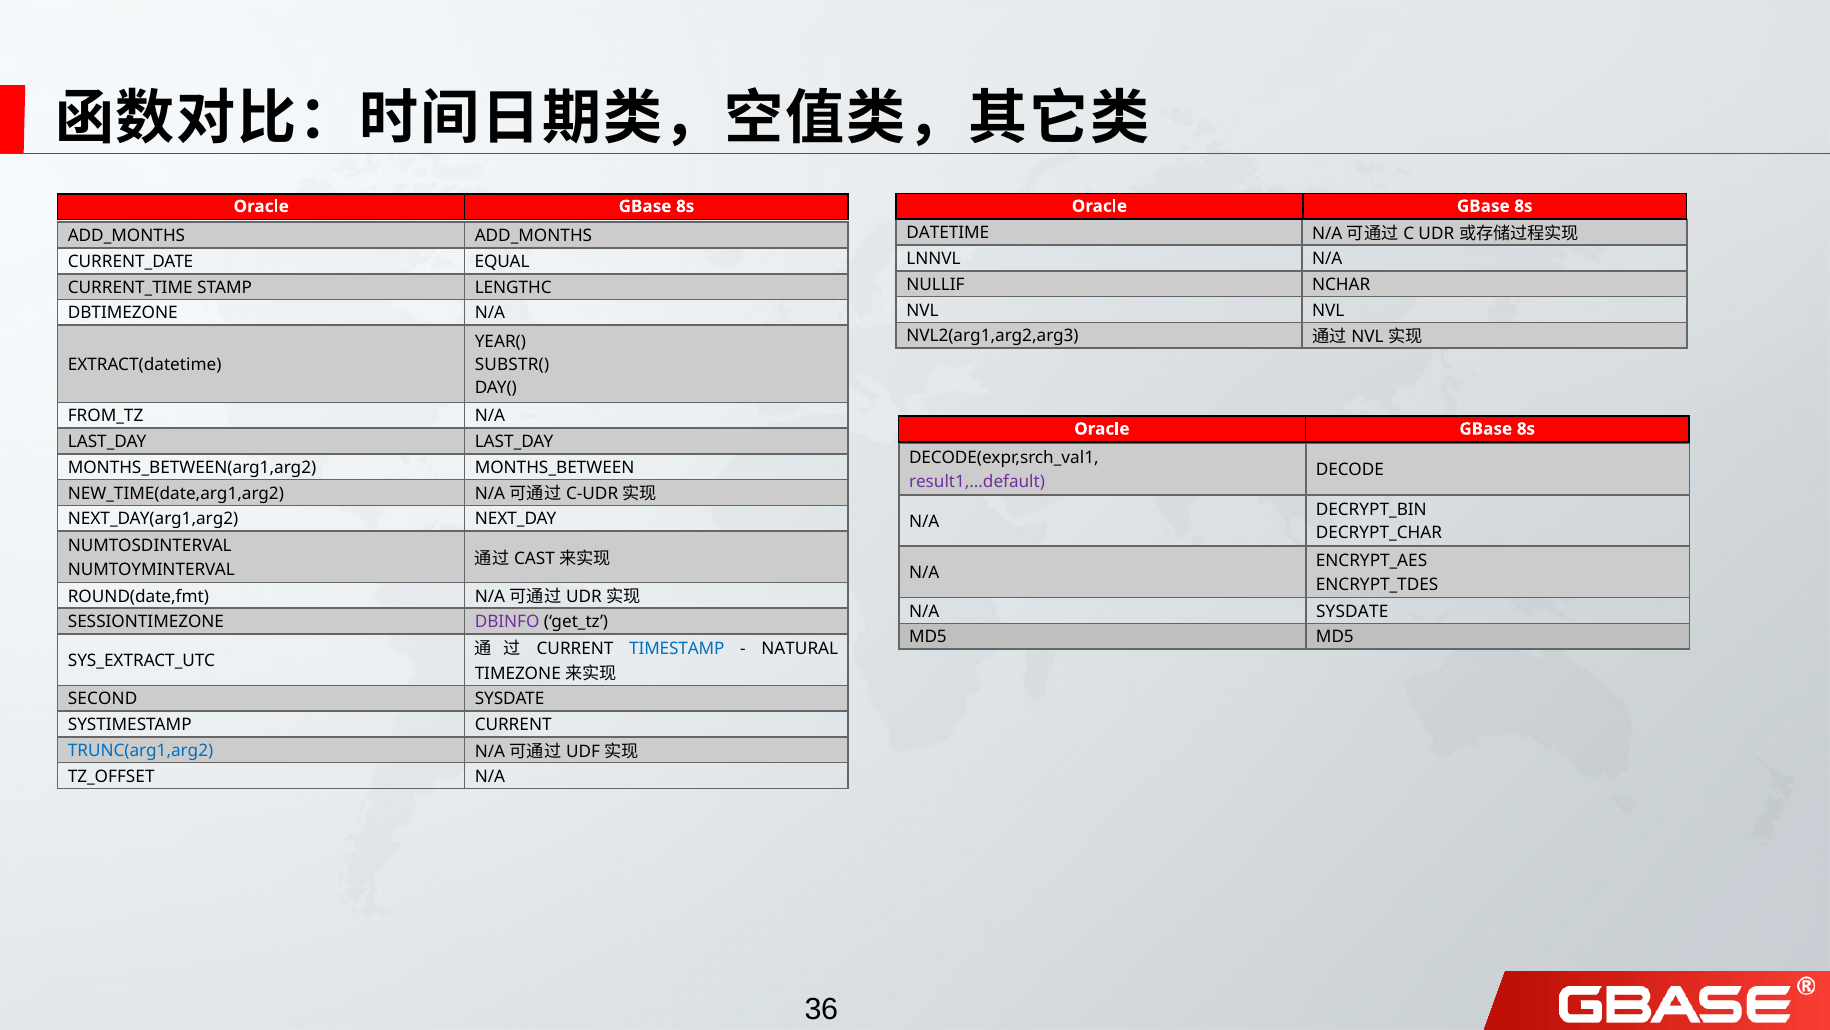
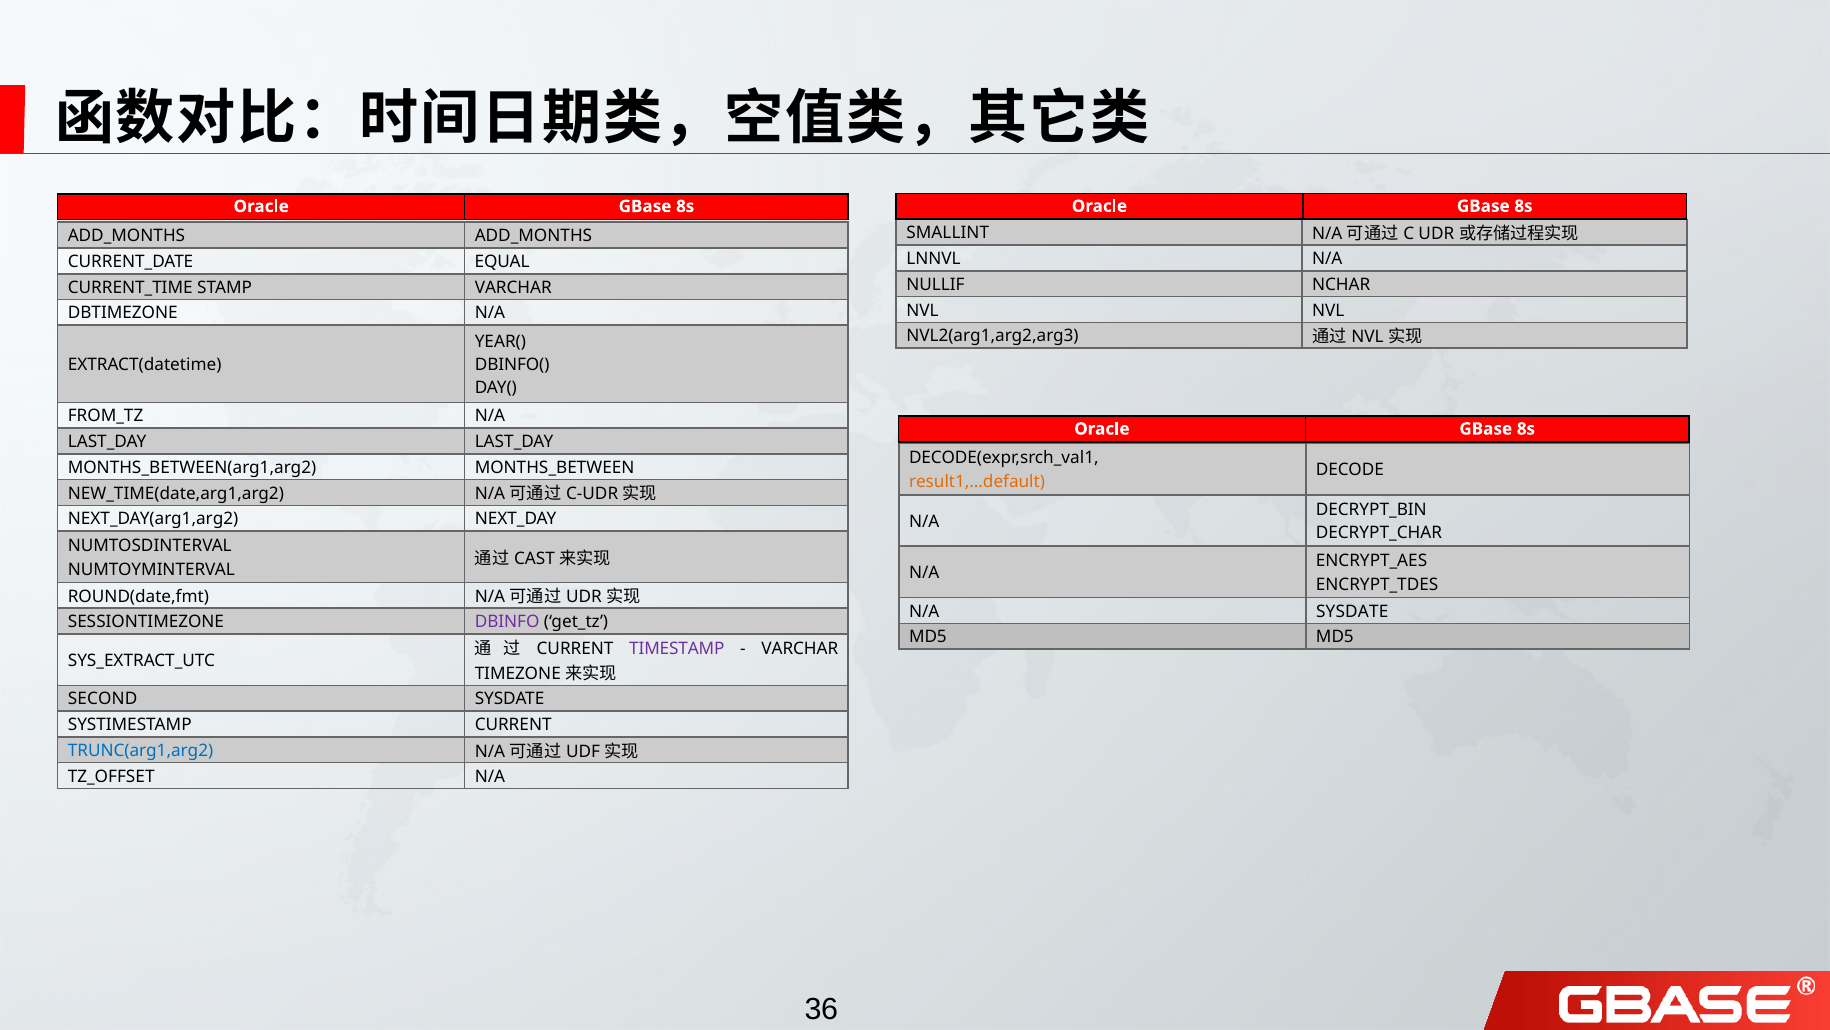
DATETIME: DATETIME -> SMALLINT (948, 233)
STAMP LENGTHC: LENGTHC -> VARCHAR (513, 287)
SUBSTR(: SUBSTR( -> DBINFO( (512, 365)
result1,…default colour: purple -> orange (977, 481)
TIMESTAMP colour: blue -> purple (677, 649)
NATURAL: NATURAL -> VARCHAR (800, 649)
